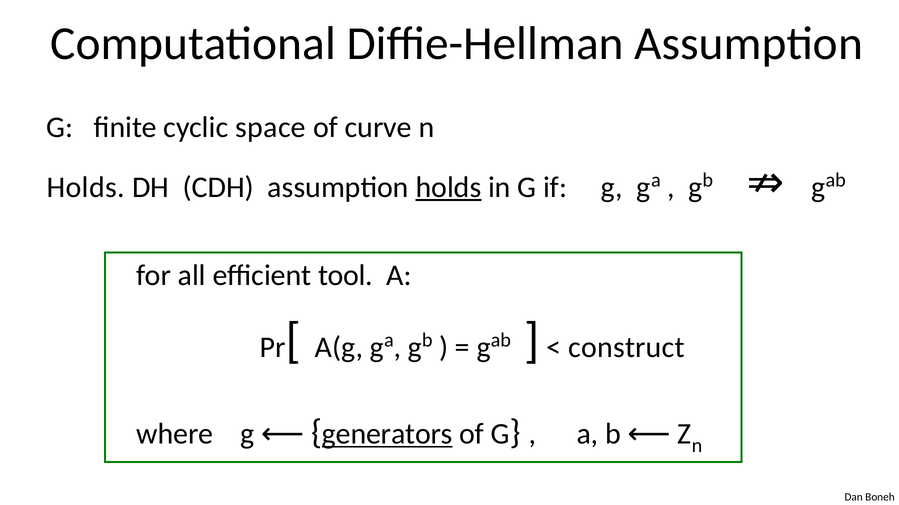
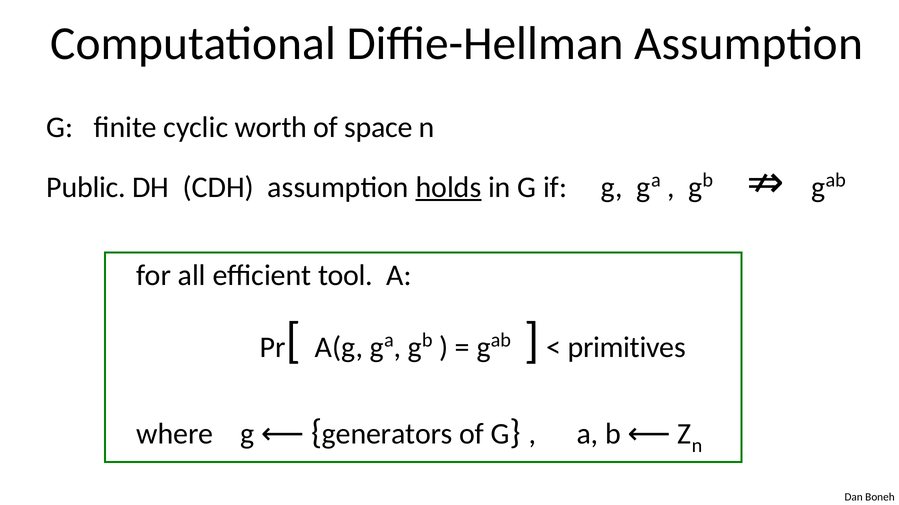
space: space -> worth (271, 128)
curve: curve -> space (378, 128)
Holds: Holds -> Public (86, 187)
construct: construct -> primitives (627, 348)
generators underline: present -> none (387, 435)
